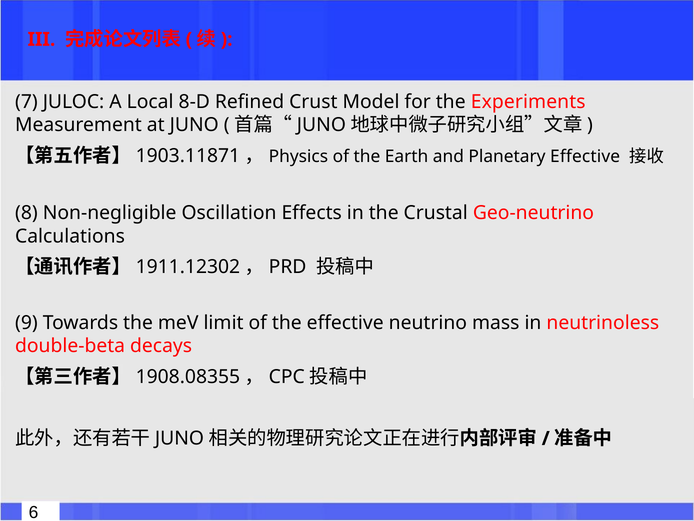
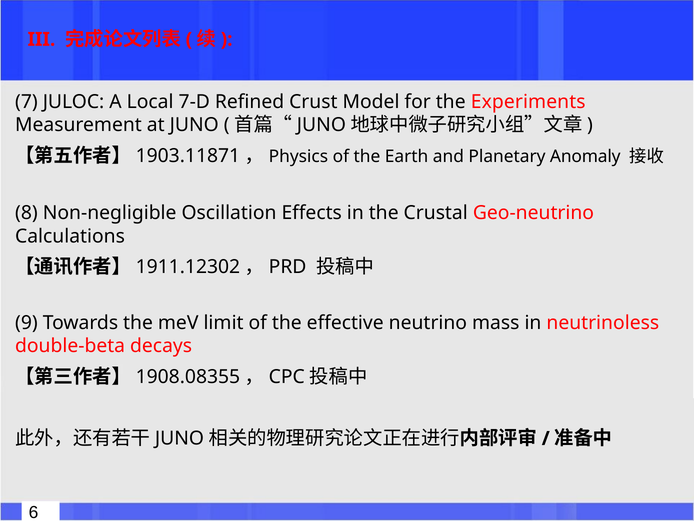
8-D: 8-D -> 7-D (194, 102)
Planetary Effective: Effective -> Anomaly (585, 156)
